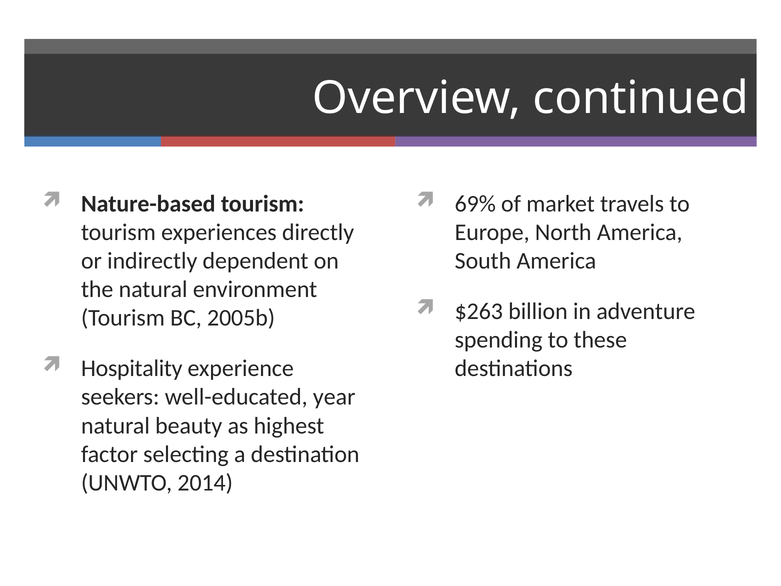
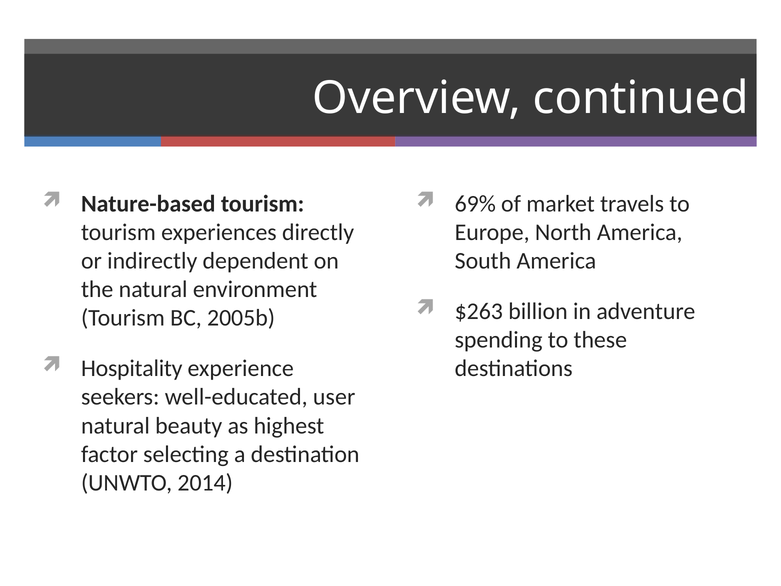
year: year -> user (334, 397)
